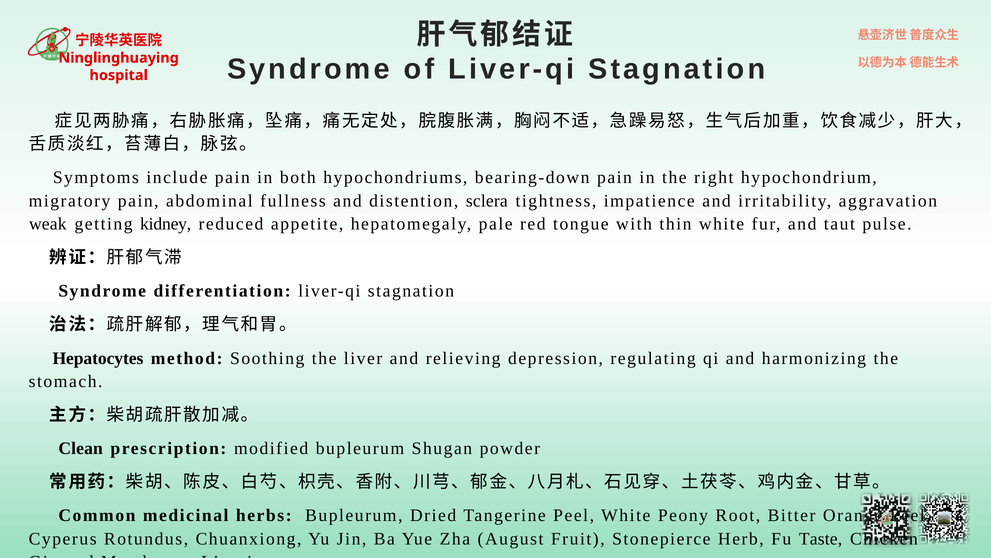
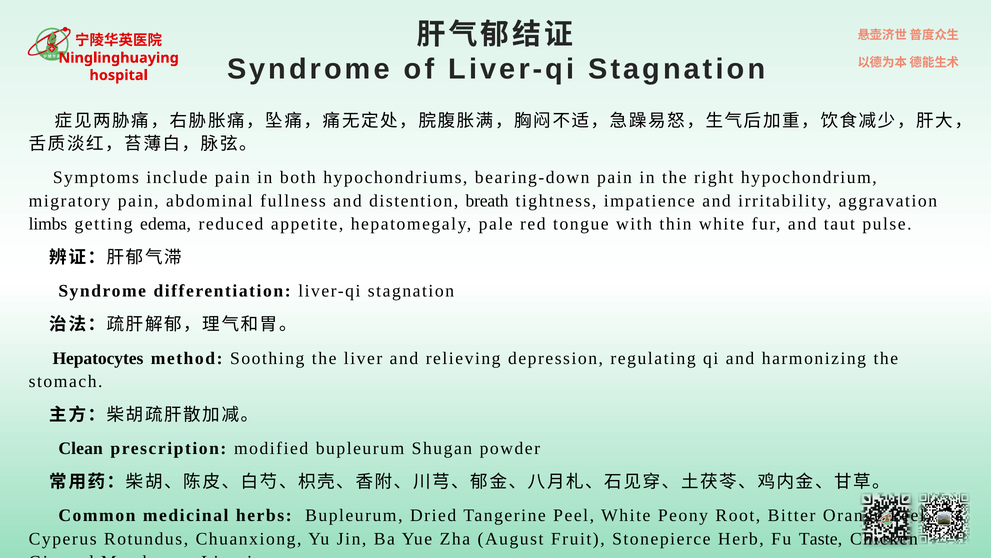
sclera: sclera -> breath (487, 201)
weak: weak -> limbs (48, 224)
kidney: kidney -> edema (166, 224)
